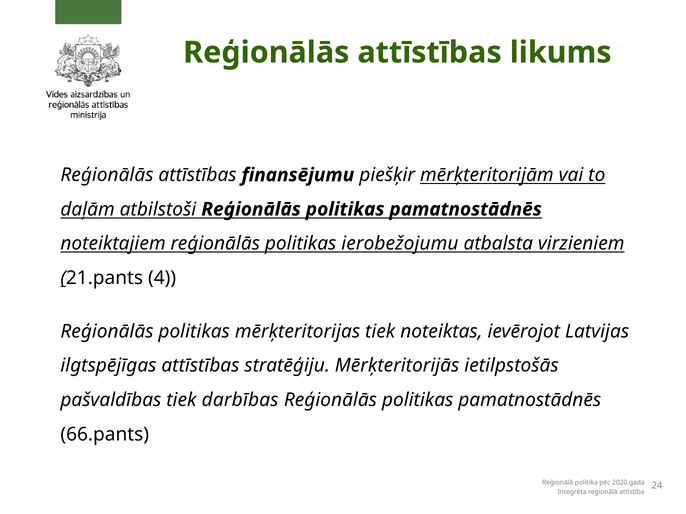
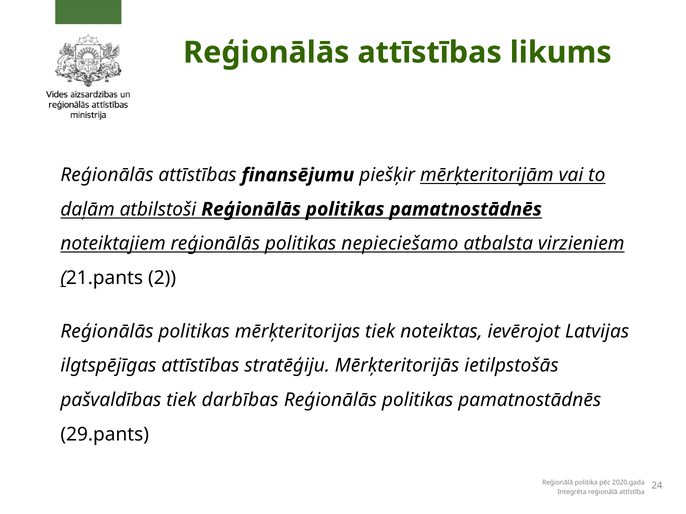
ierobežojumu: ierobežojumu -> nepieciešamo (400, 244)
4: 4 -> 2 (162, 278)
66.pants: 66.pants -> 29.pants (105, 435)
